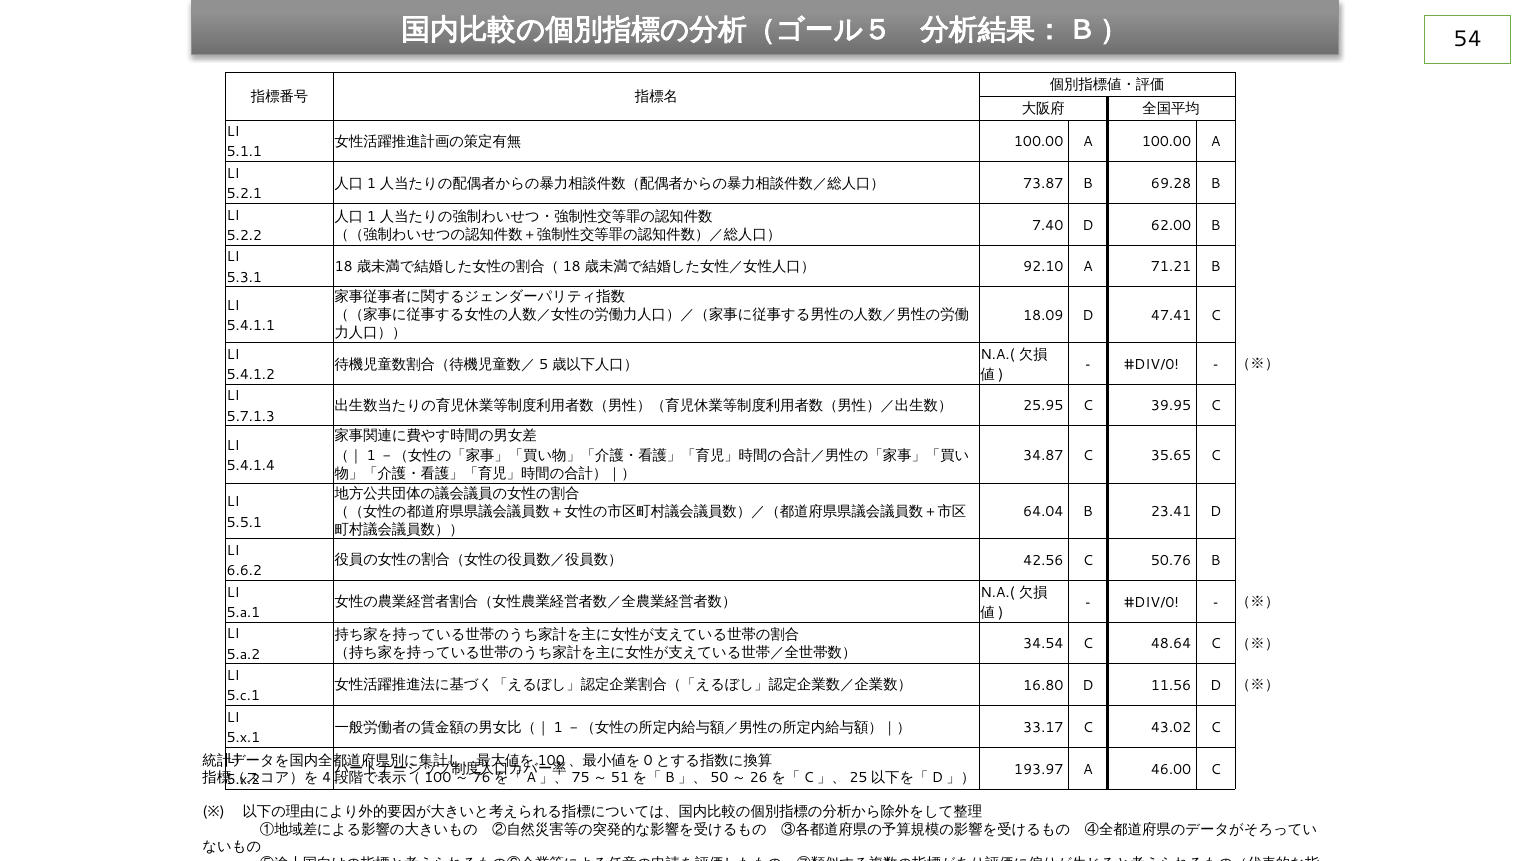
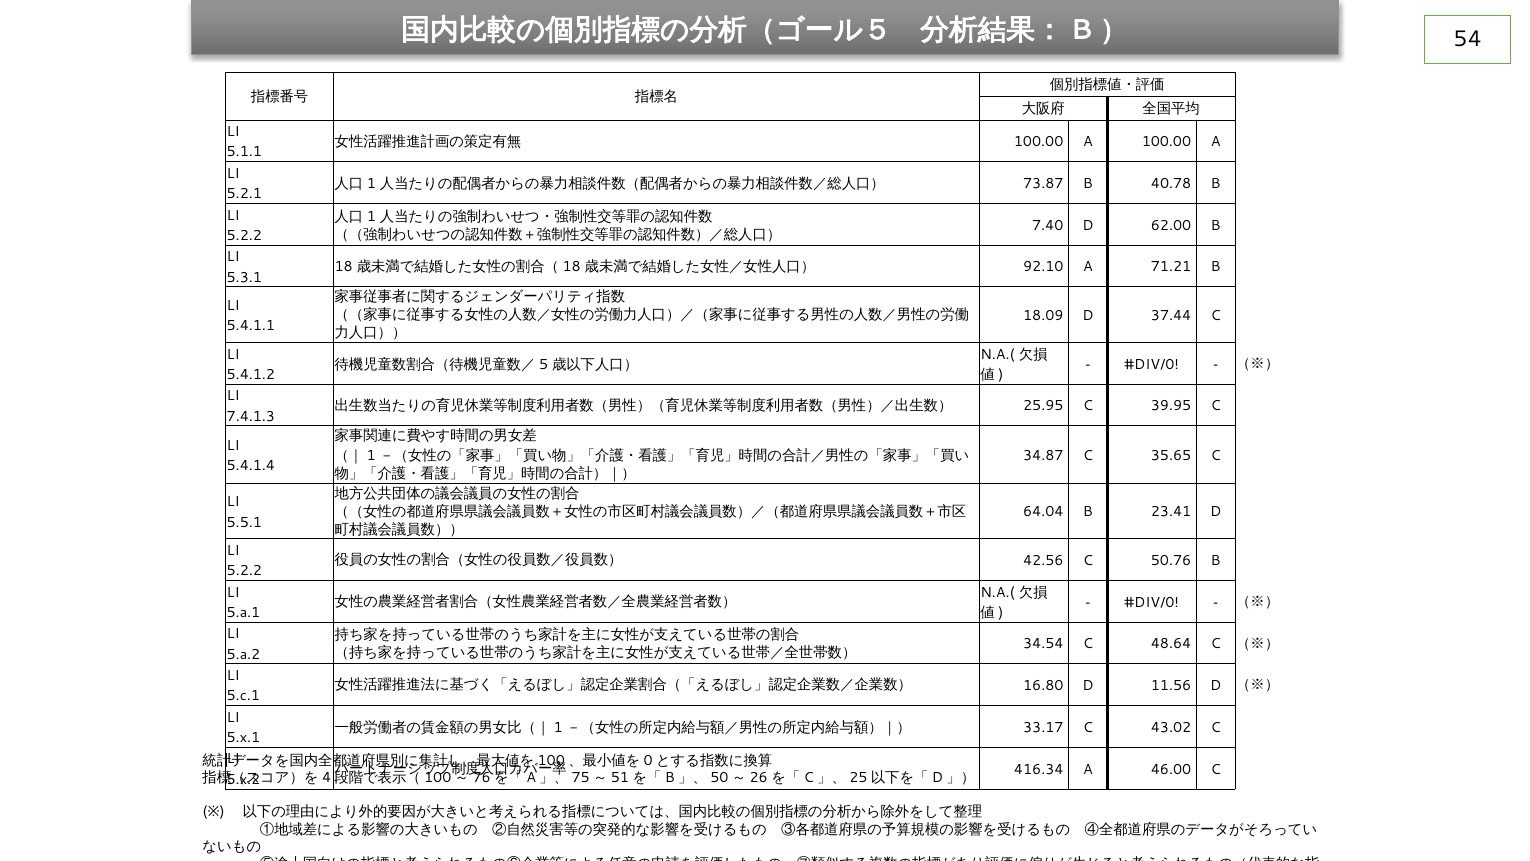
69.28: 69.28 -> 40.78 (1171, 184)
47.41: 47.41 -> 37.44 (1171, 316)
5.7.1.3: 5.7.1.3 -> 7.4.1.3 (251, 416)
6.6.2: 6.6.2 -> 5.2.2 (244, 571)
193.97: 193.97 -> 416.34 (1039, 769)
